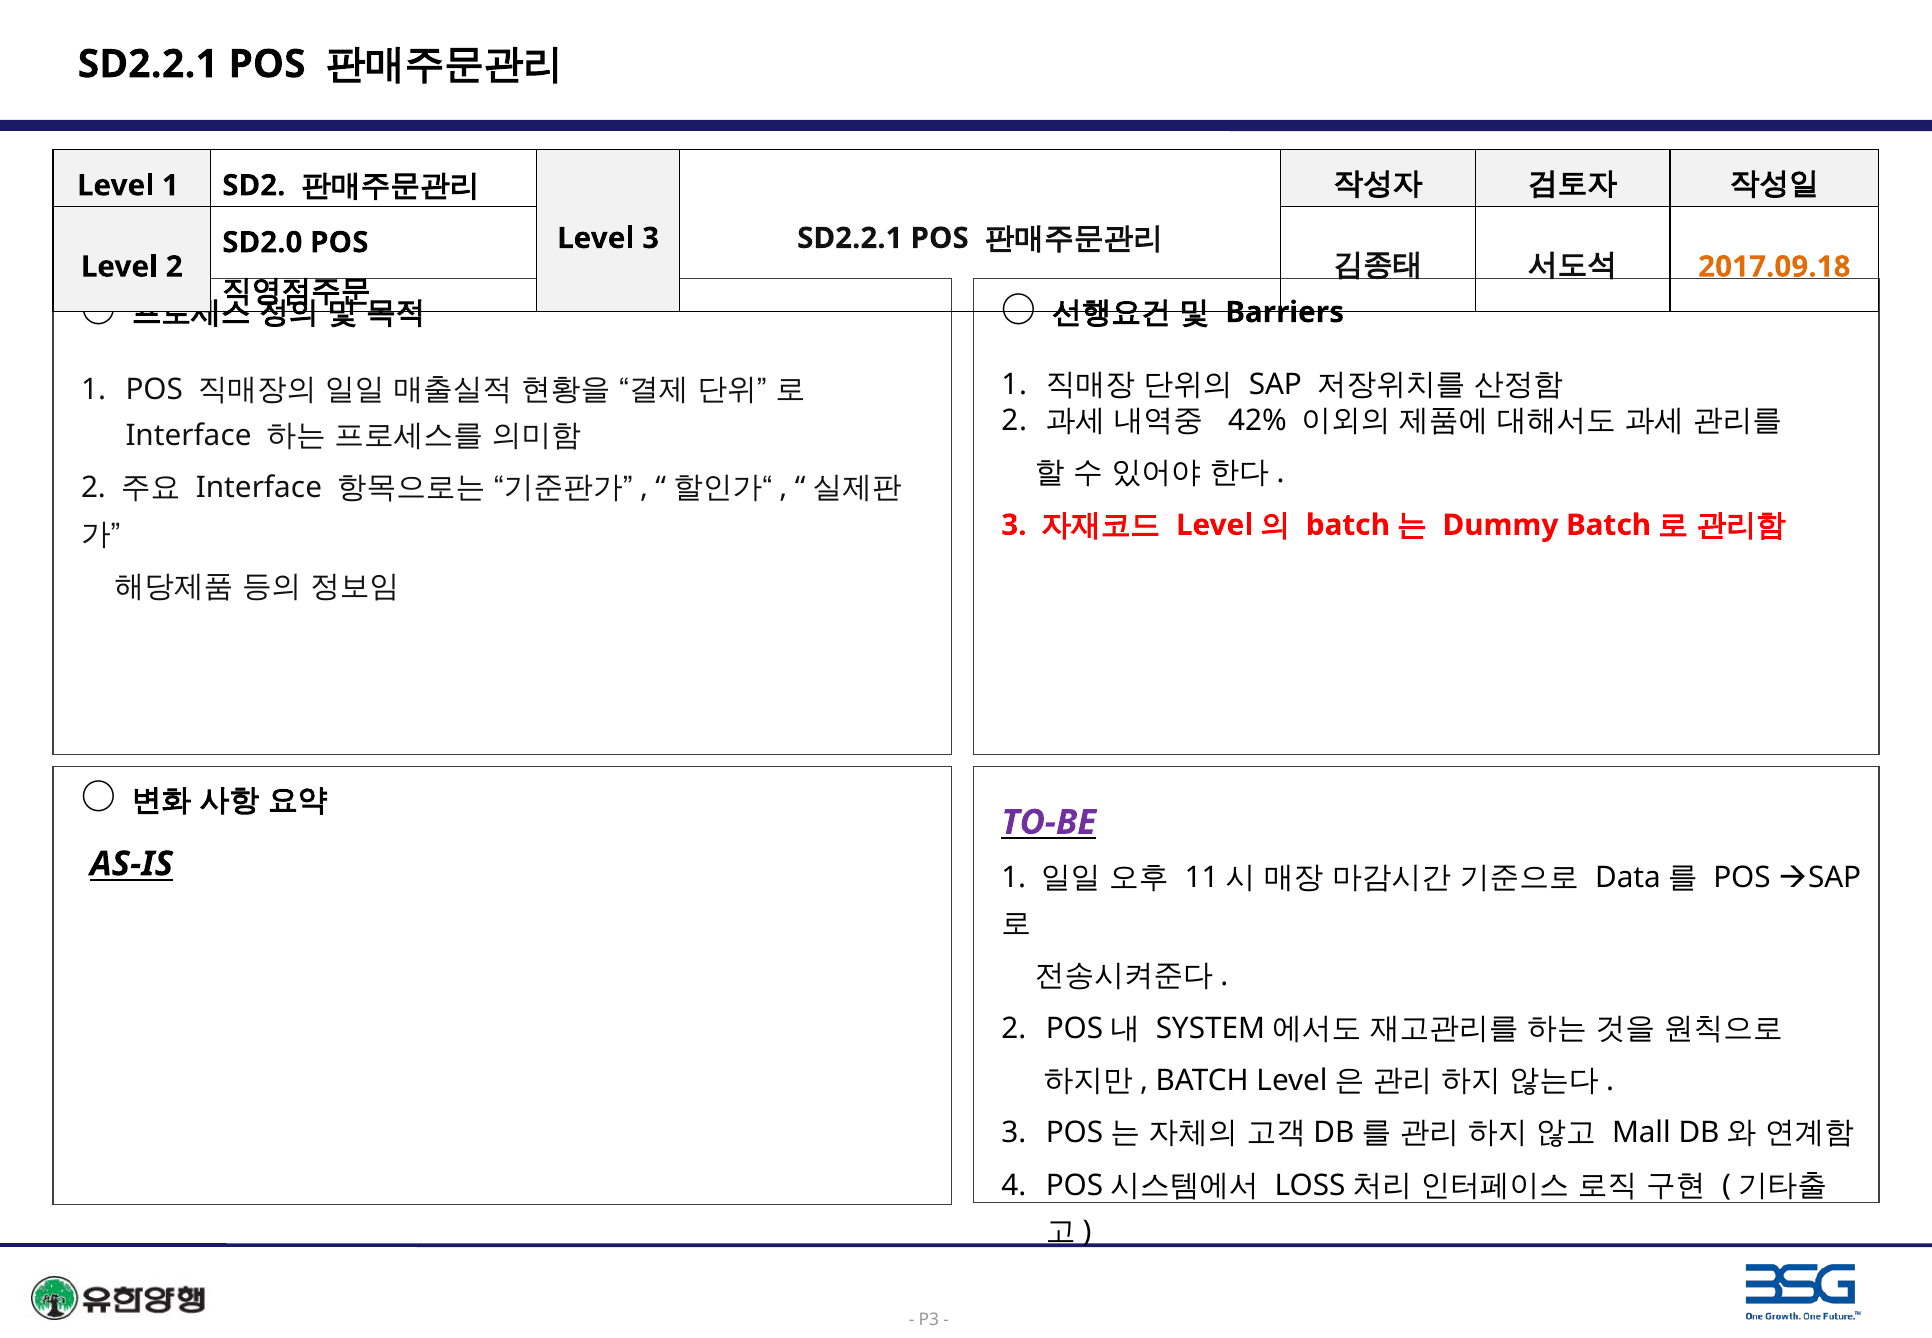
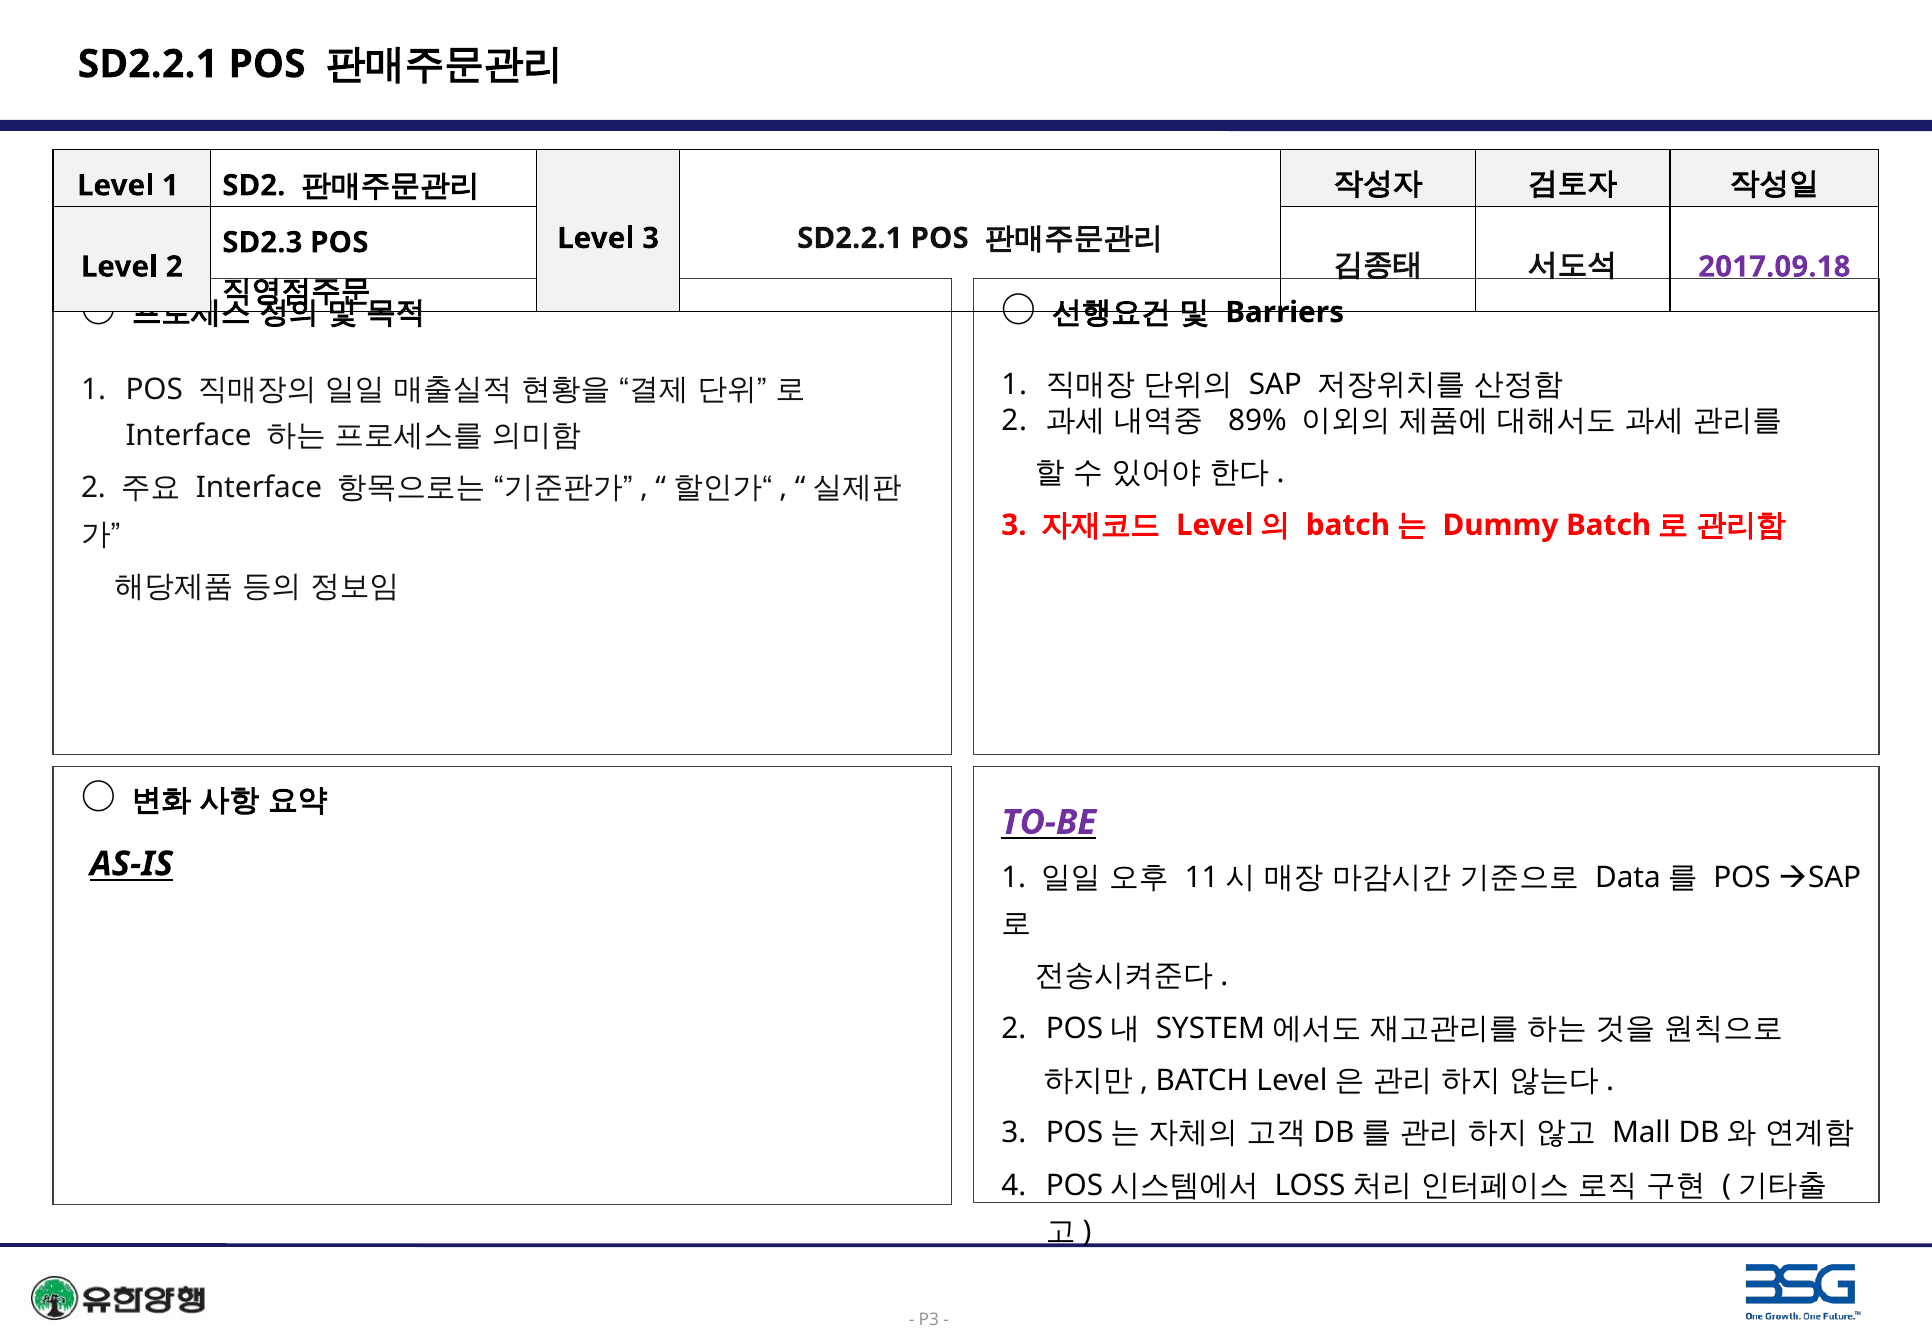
SD2.0: SD2.0 -> SD2.3 (262, 242)
2017.09.18 colour: orange -> purple (1774, 267)
42%: 42% -> 89% (1257, 420)
